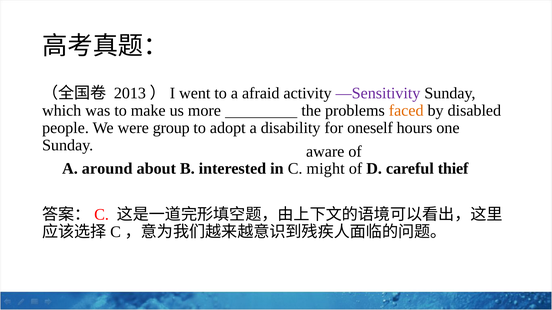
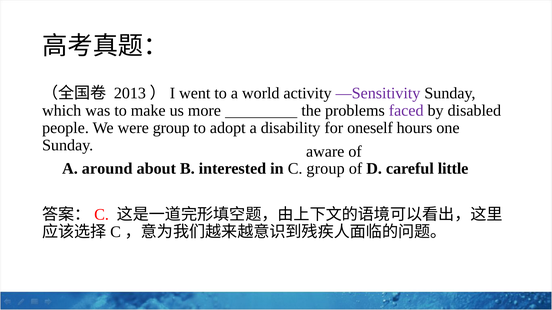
afraid: afraid -> world (261, 93)
faced colour: orange -> purple (406, 111)
C might: might -> group (326, 169)
thief: thief -> little (453, 169)
